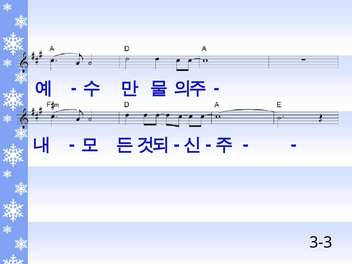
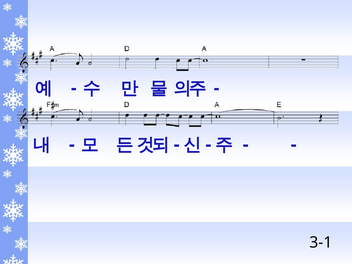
3-3: 3-3 -> 3-1 (321, 242)
